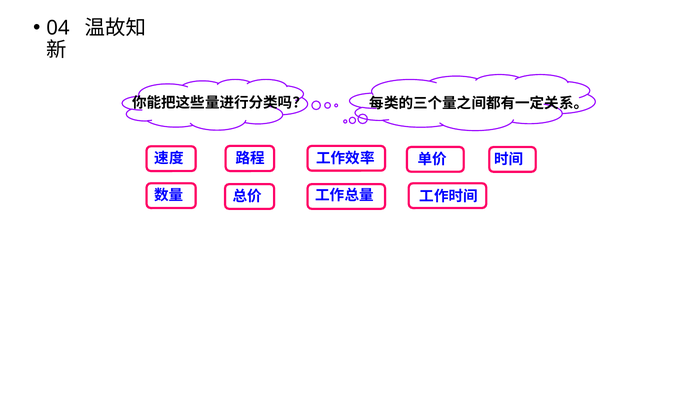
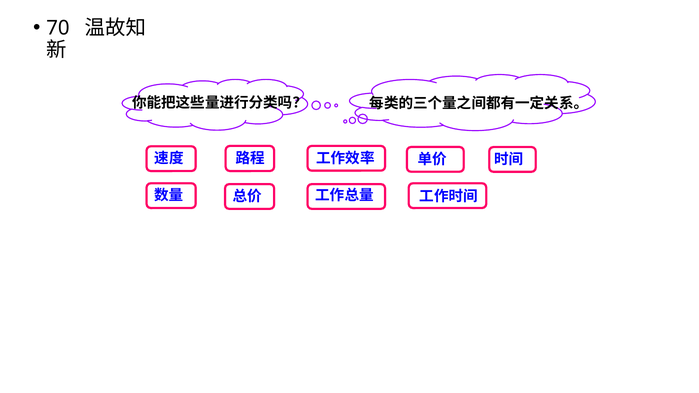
04: 04 -> 70 (58, 28)
